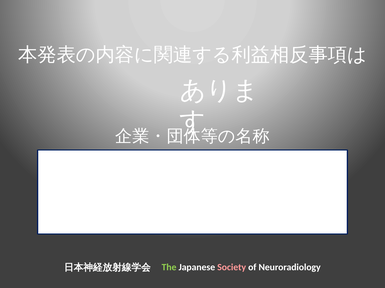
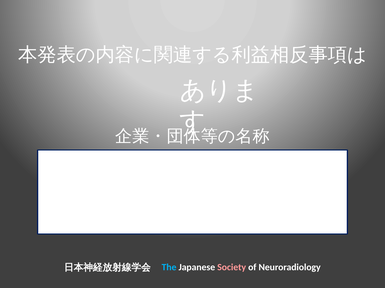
The colour: light green -> light blue (169, 268)
